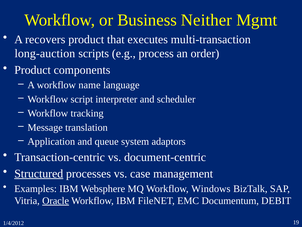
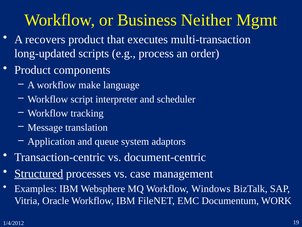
long-auction: long-auction -> long-updated (45, 53)
name: name -> make (90, 85)
Oracle underline: present -> none (56, 200)
DEBIT: DEBIT -> WORK (276, 200)
